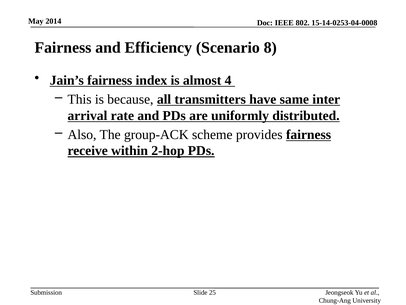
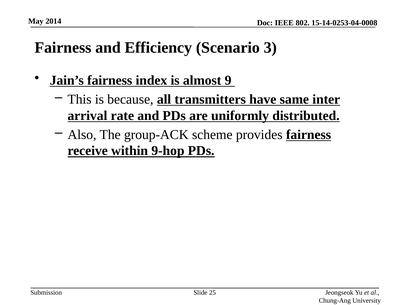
8: 8 -> 3 (270, 48)
4: 4 -> 9 (228, 80)
2-hop: 2-hop -> 9-hop (168, 151)
